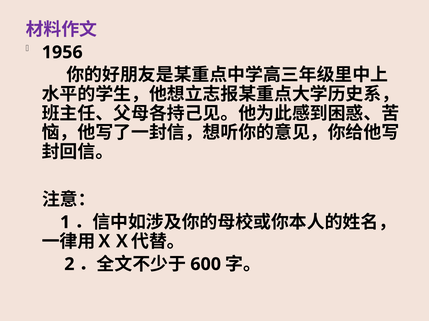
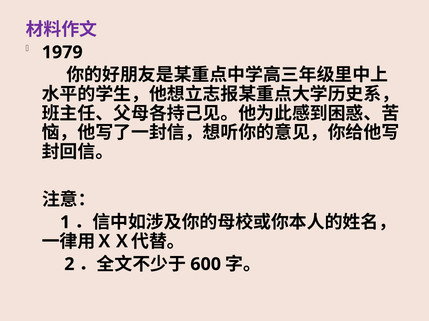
1956: 1956 -> 1979 (62, 52)
